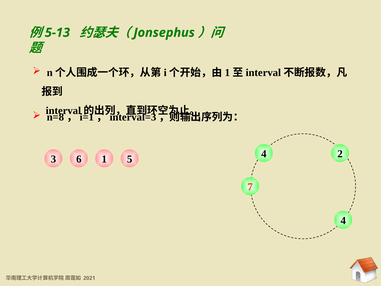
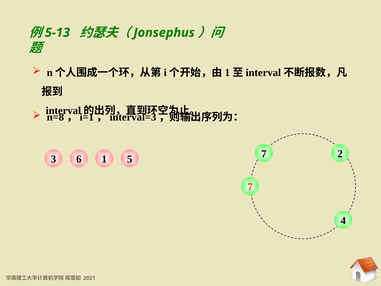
6 4: 4 -> 7 (264, 154)
